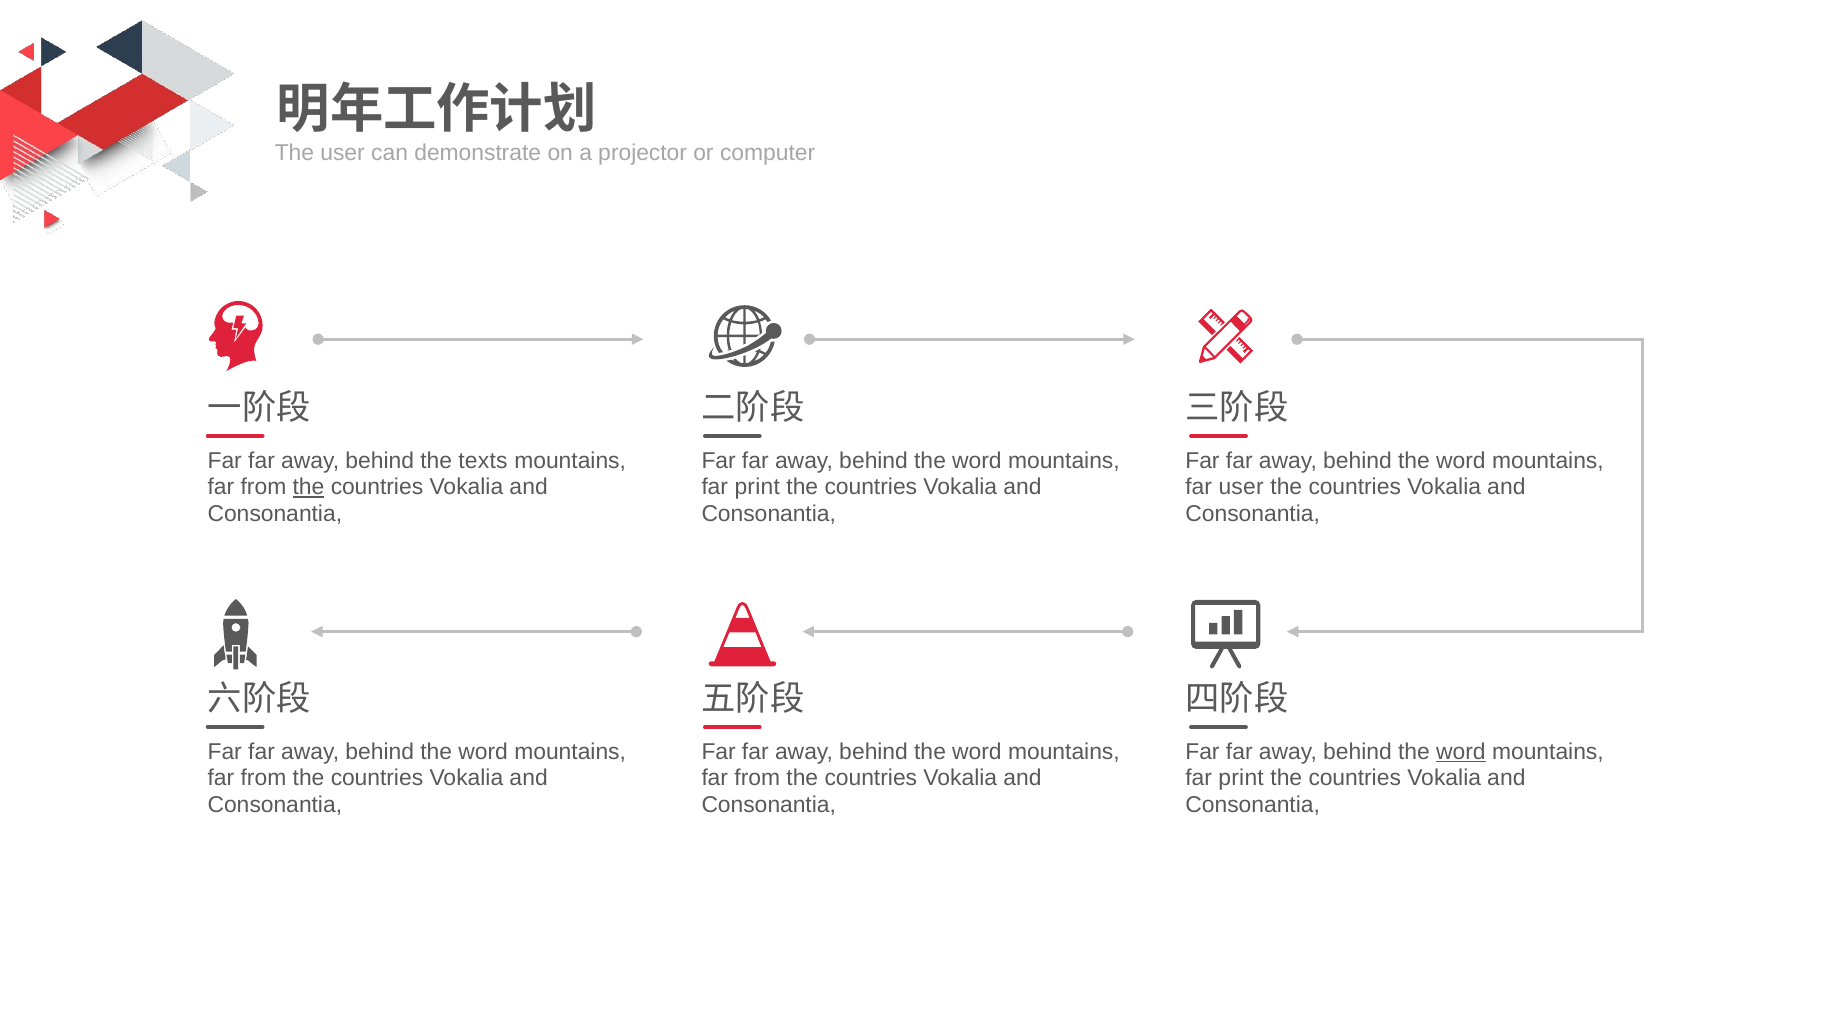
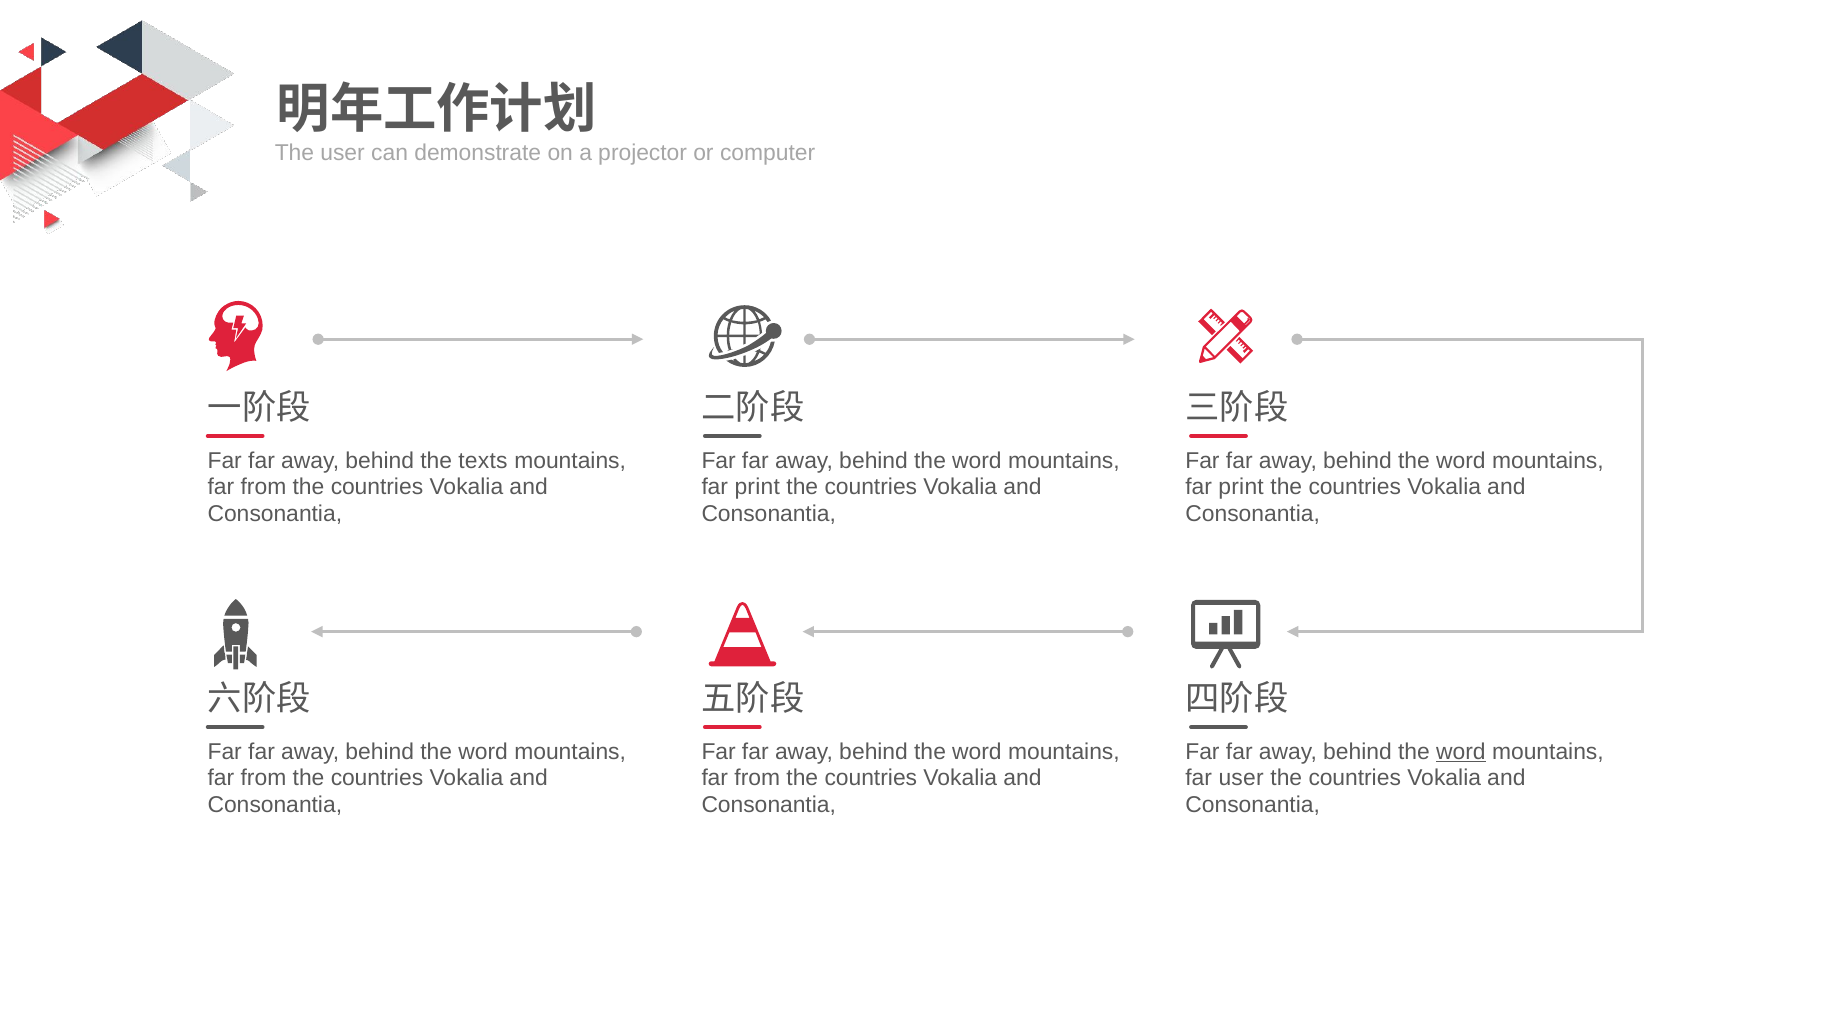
the underline: present -> none (308, 487)
user: user -> print (1241, 487)
print: print -> user (1241, 778)
